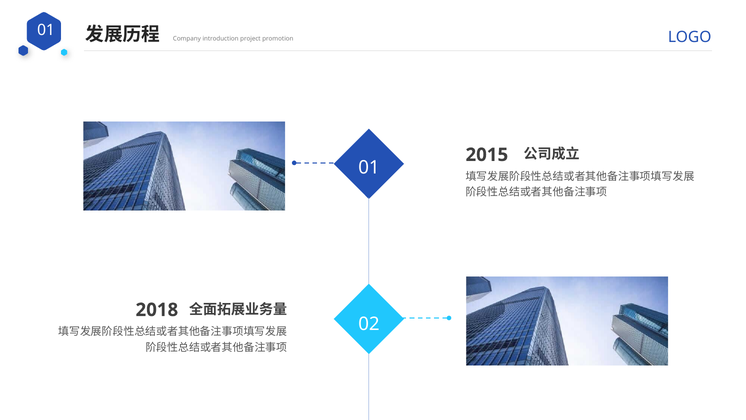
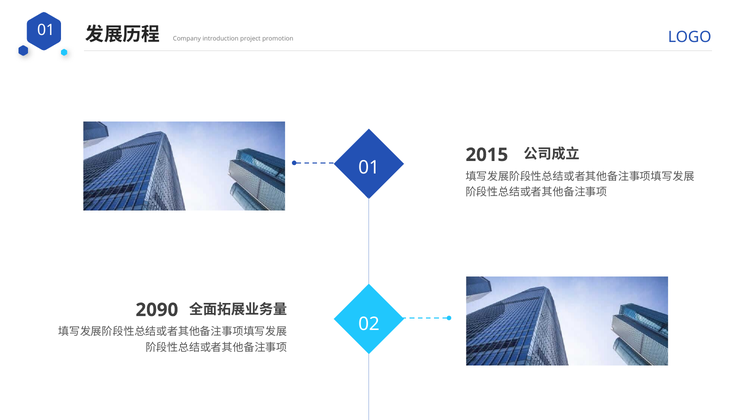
2018: 2018 -> 2090 (157, 310)
